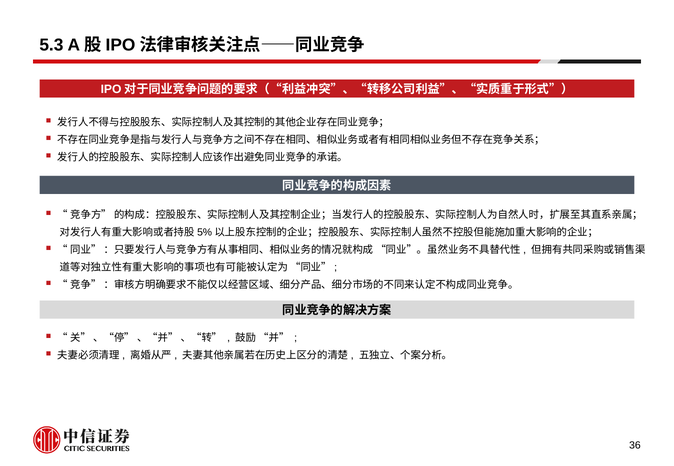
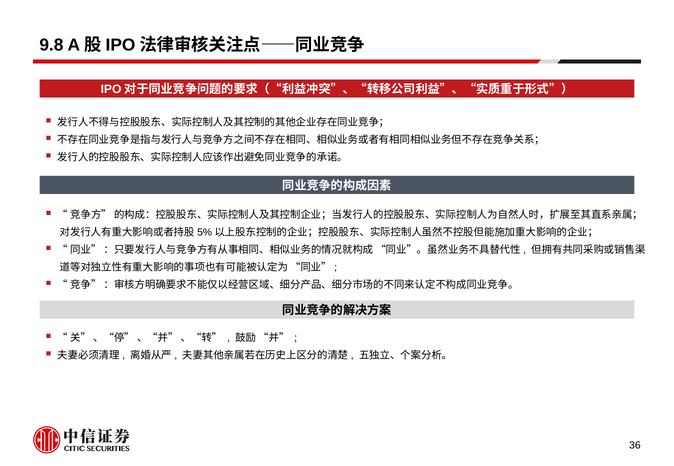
5.3: 5.3 -> 9.8 (51, 45)
